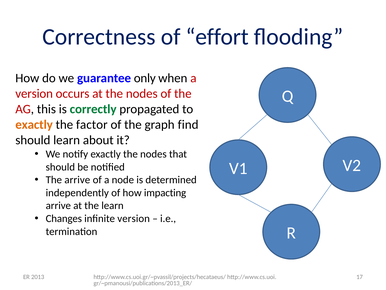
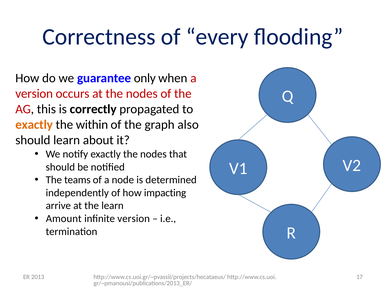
effort: effort -> every (217, 37)
correctly colour: green -> black (93, 109)
factor: factor -> within (92, 124)
find: find -> also (188, 124)
The arrive: arrive -> teams (77, 180)
Changes: Changes -> Amount (64, 218)
